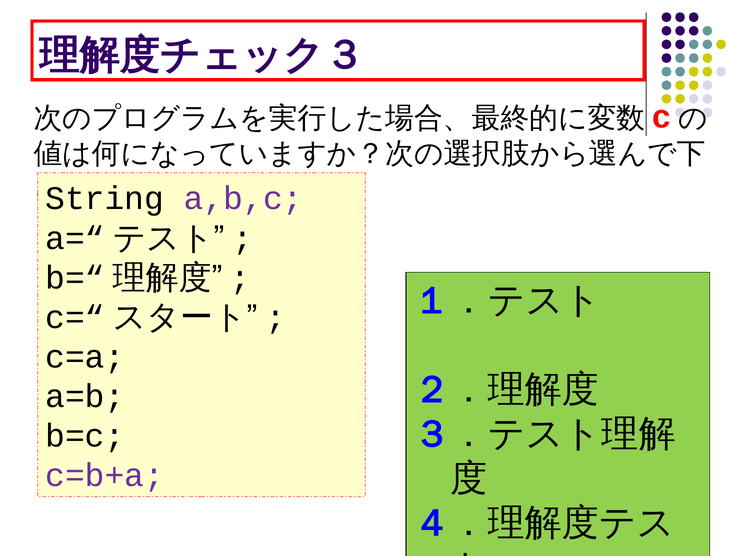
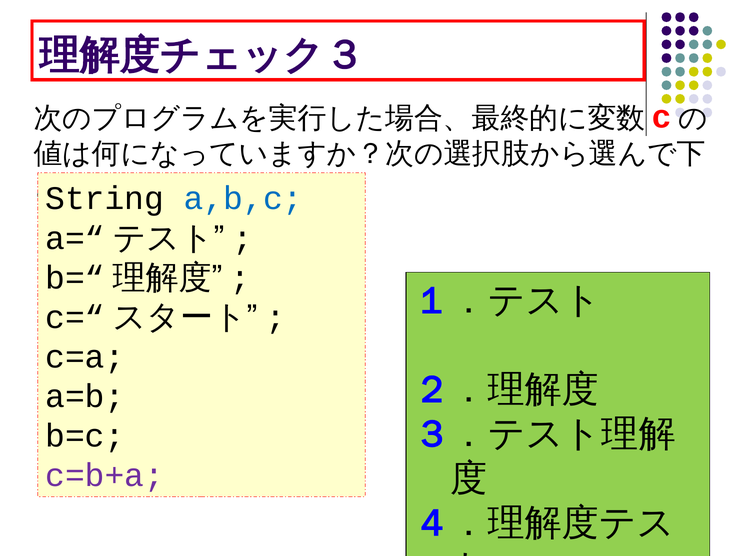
a,b,c colour: purple -> blue (243, 199)
